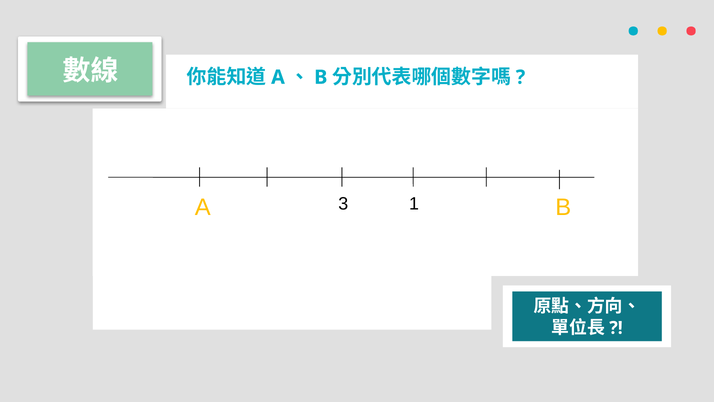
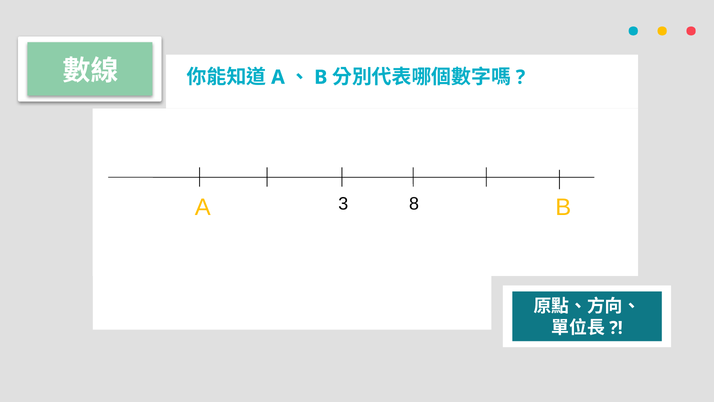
1: 1 -> 8 (414, 203)
